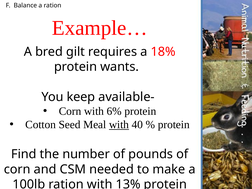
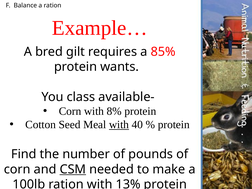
18%: 18% -> 85% (163, 52)
keep: keep -> class (81, 97)
6%: 6% -> 8% (114, 111)
CSM underline: none -> present (73, 169)
